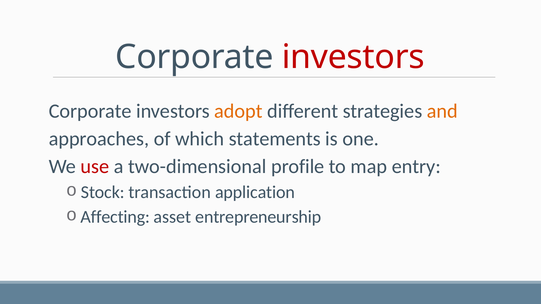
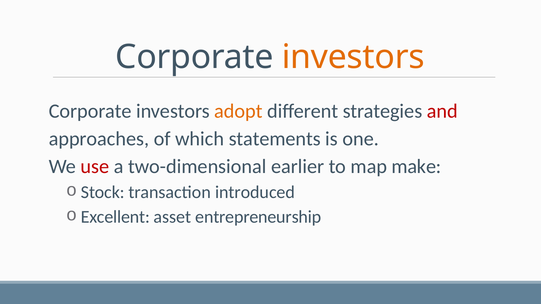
investors colour: red -> orange (353, 57)
and colour: orange -> red (442, 111)
profile: profile -> earlier (298, 167)
entry: entry -> make (416, 167)
application: application -> introduced (255, 193)
Affecting: Affecting -> Excellent (115, 217)
